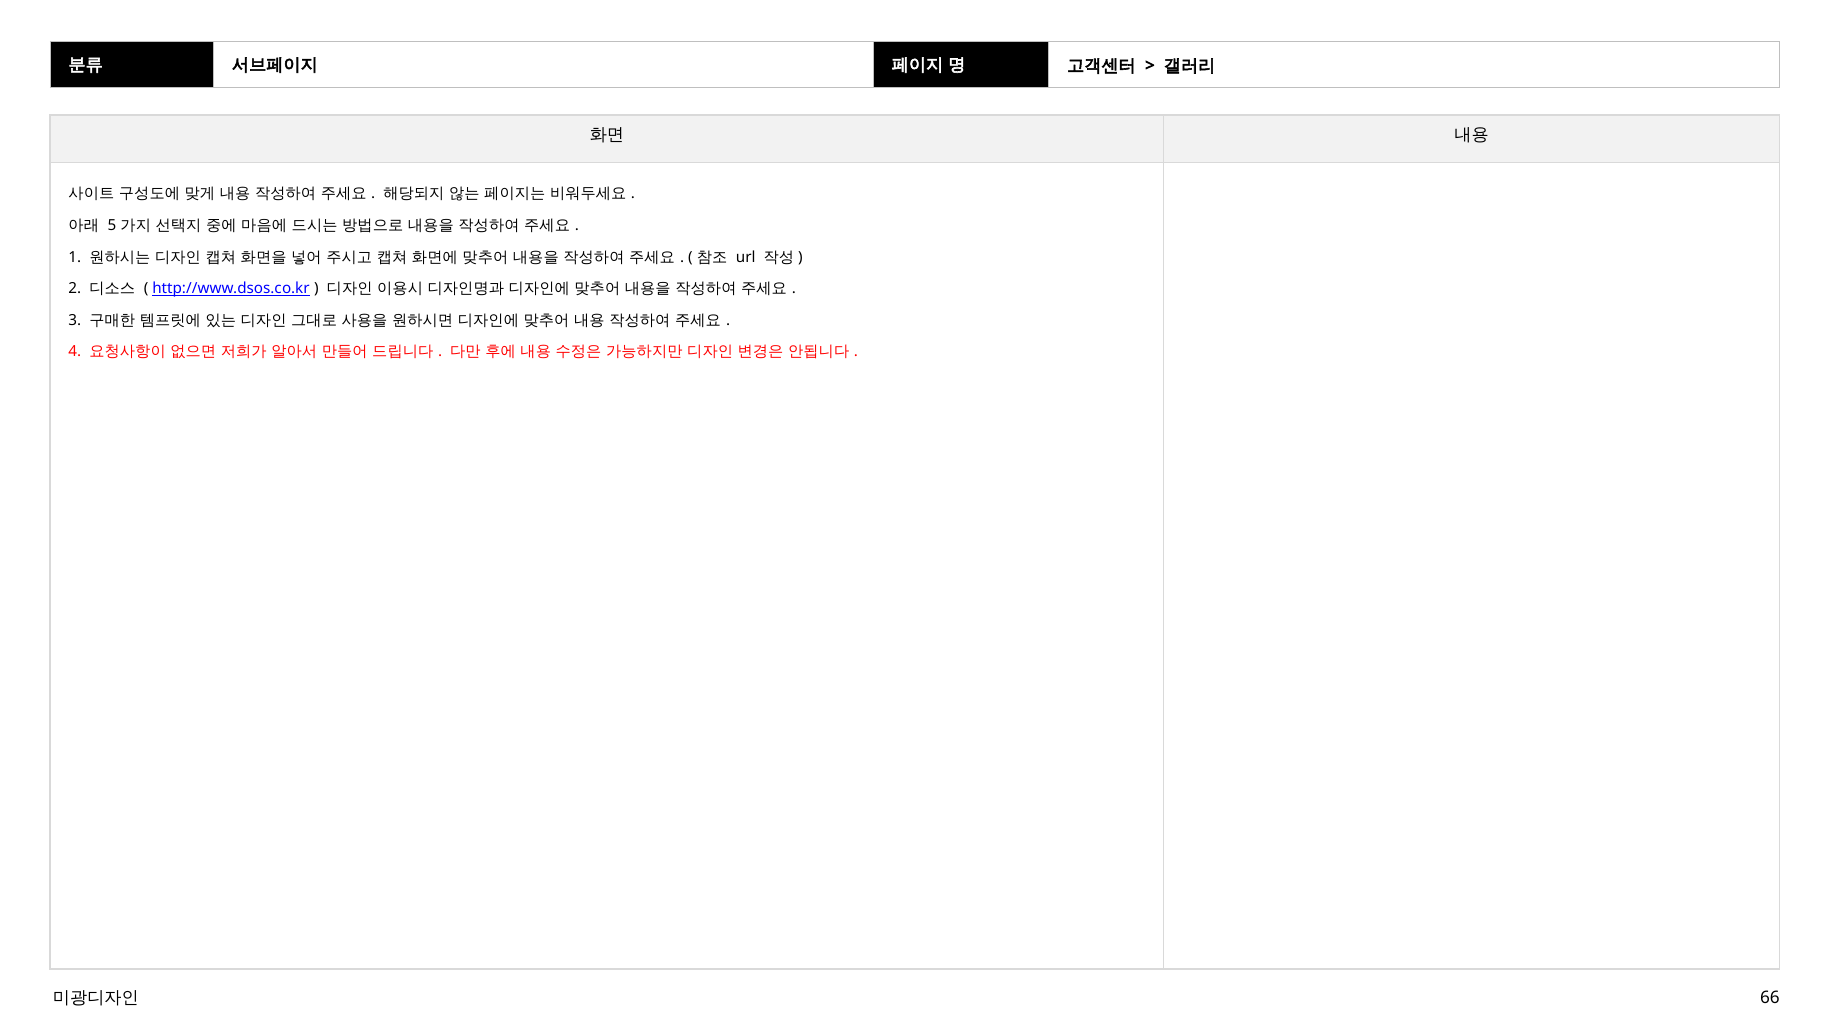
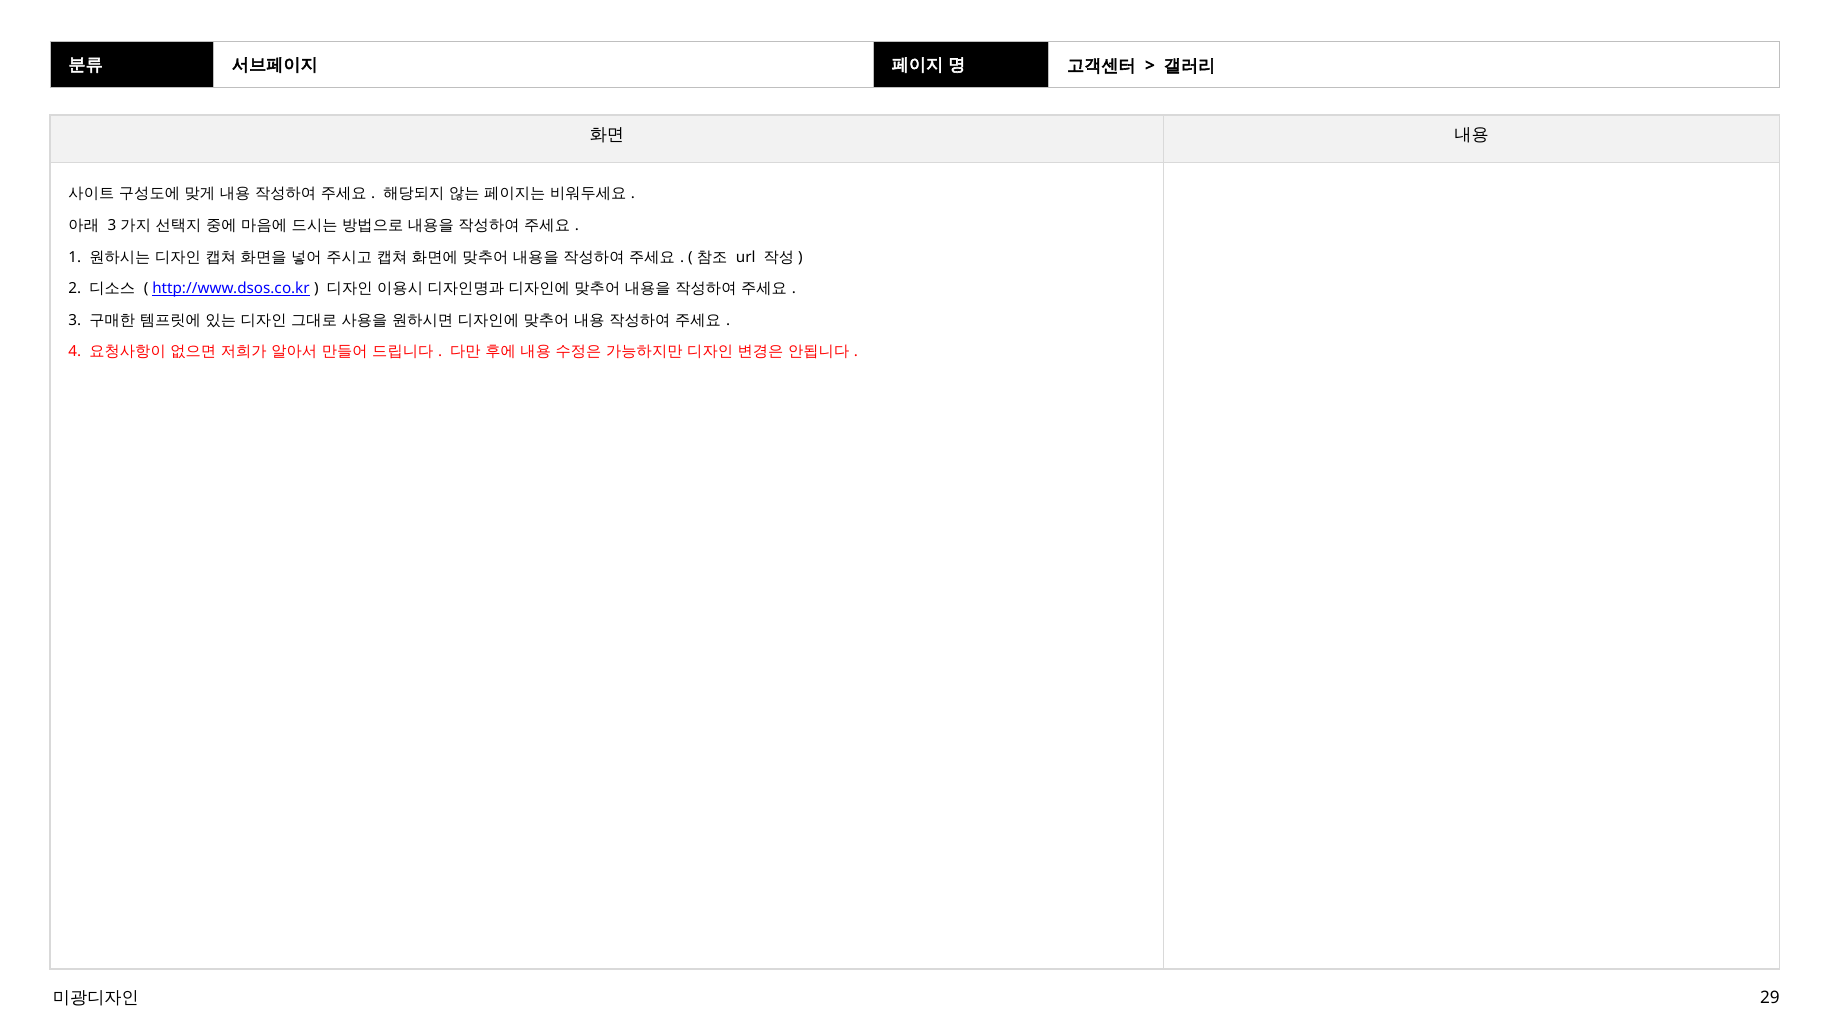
5: 5 -> 3 (112, 225)
66: 66 -> 29 (1770, 998)
